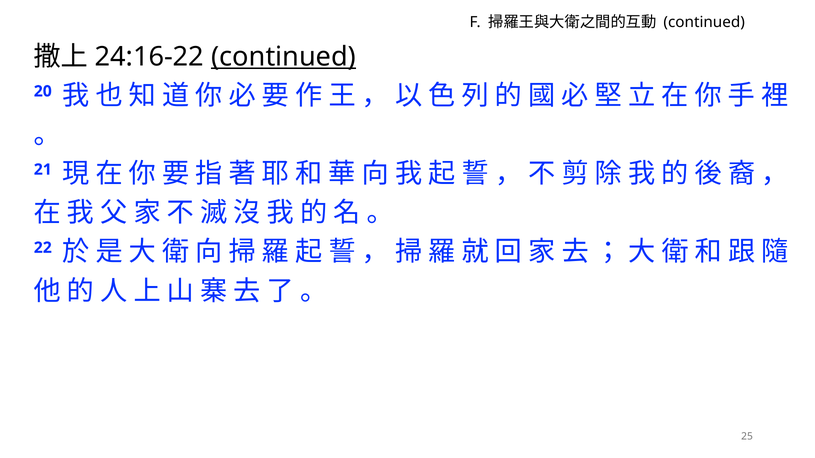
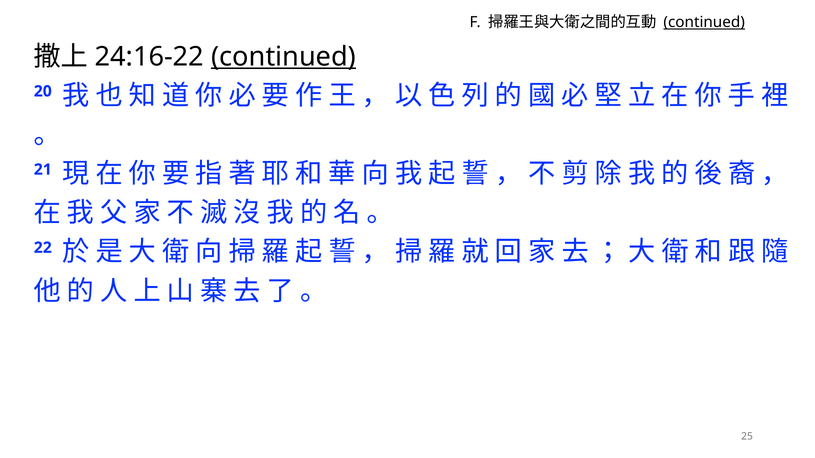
continued underline: none -> present (704, 22)
